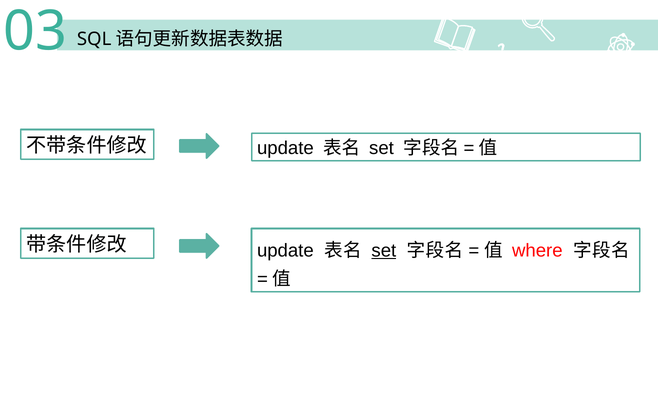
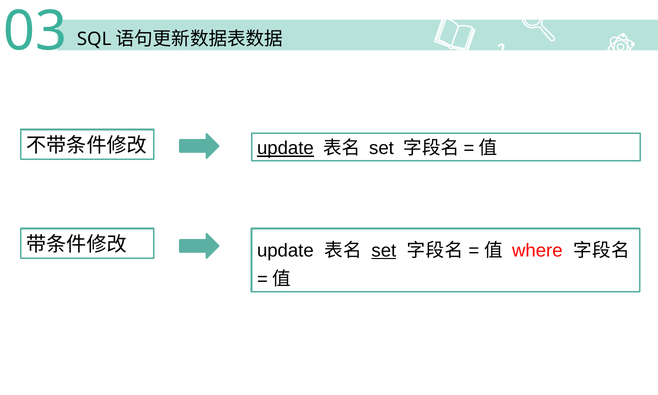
update underline: none -> present (285, 148)
